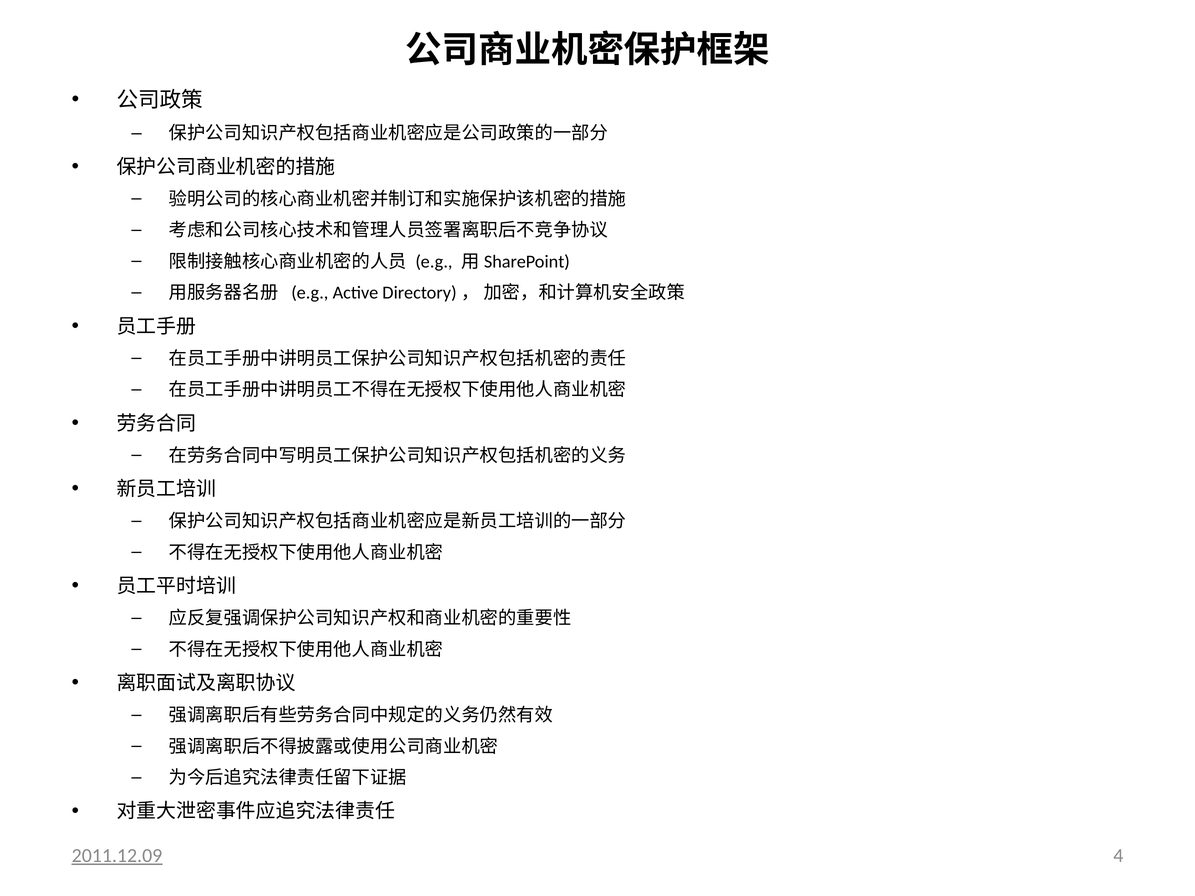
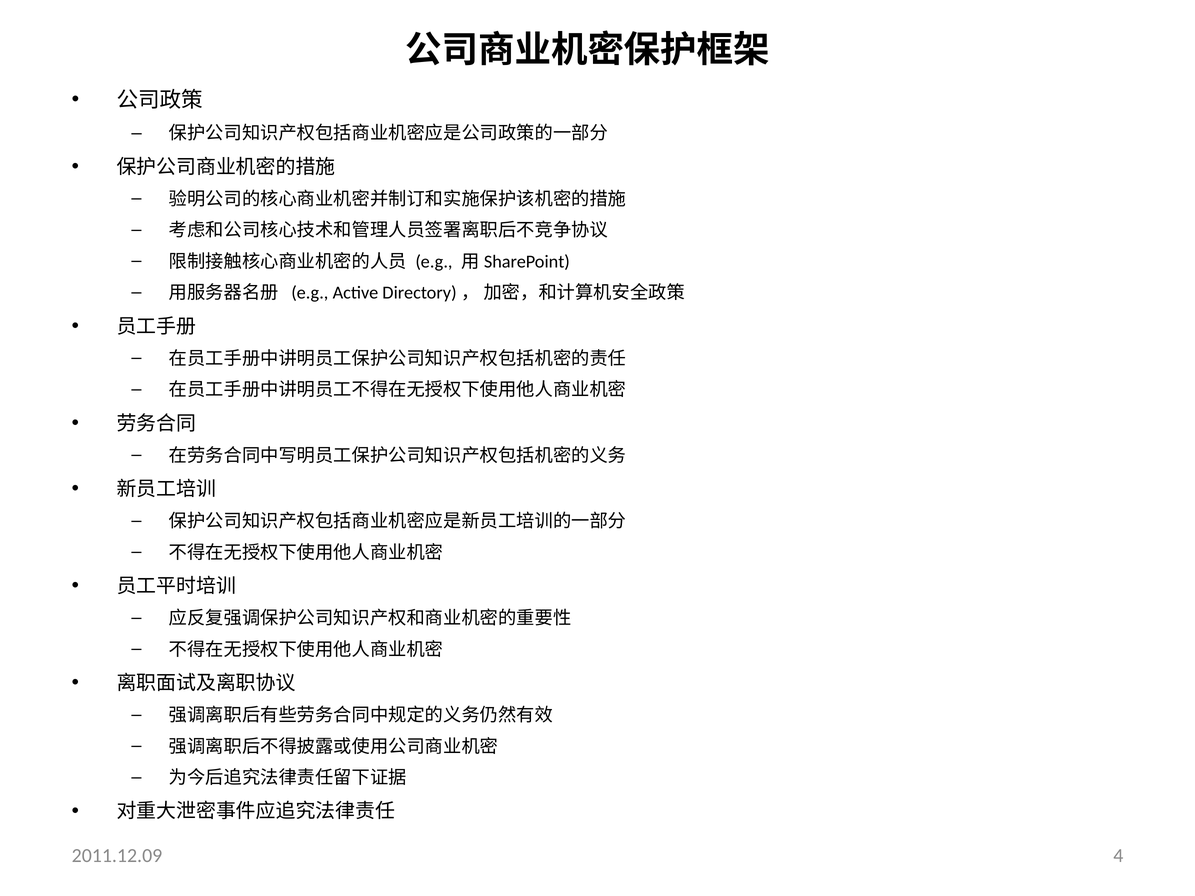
2011.12.09 underline: present -> none (117, 856)
